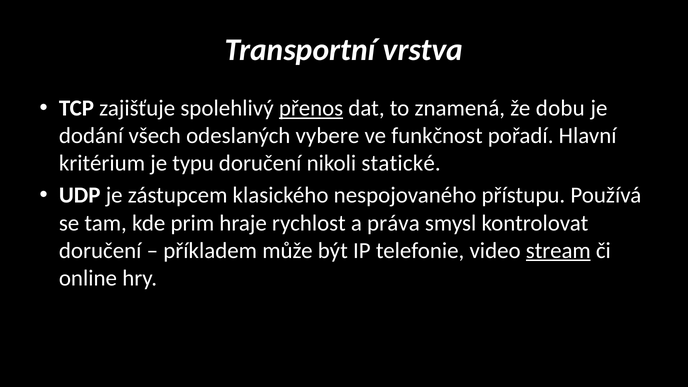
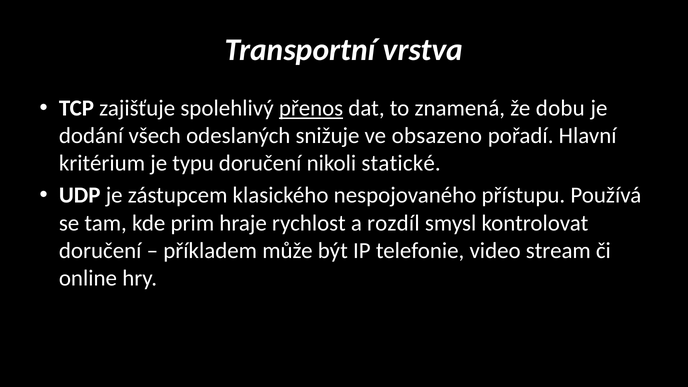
vybere: vybere -> snižuje (328, 136)
funkčnost: funkčnost -> obsazeno (437, 136)
práva: práva -> rozdíl (393, 223)
stream underline: present -> none (558, 250)
